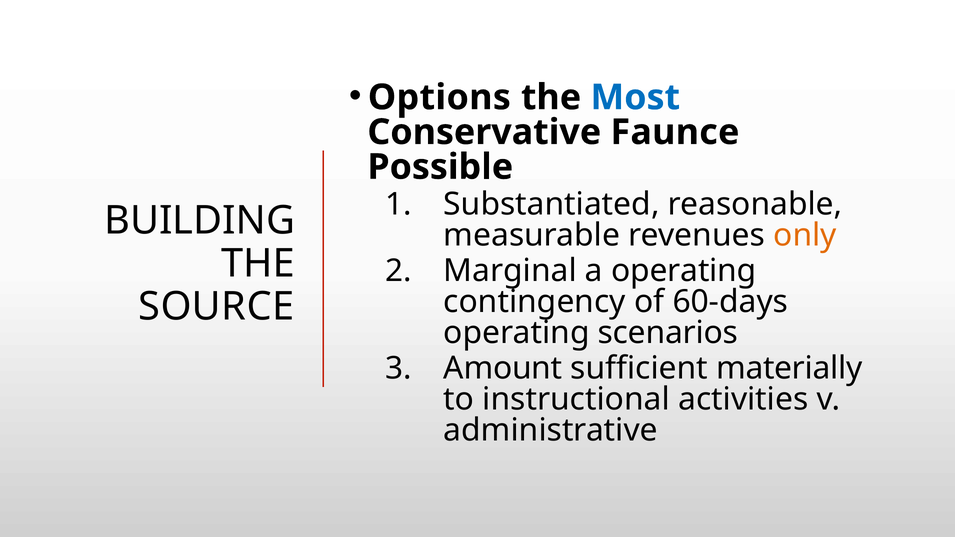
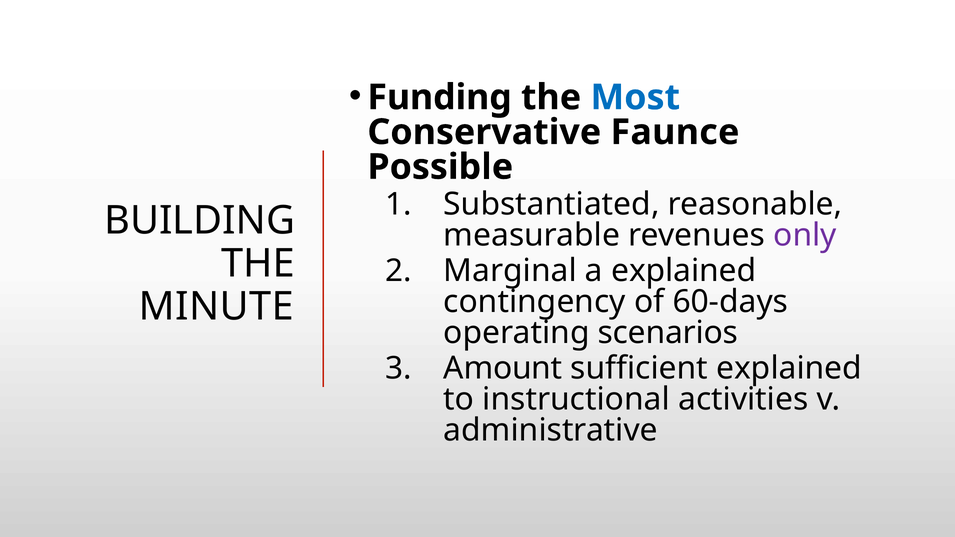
Options: Options -> Funding (440, 97)
only colour: orange -> purple (805, 235)
a operating: operating -> explained (684, 271)
SOURCE: SOURCE -> MINUTE (216, 307)
sufficient materially: materially -> explained (789, 368)
